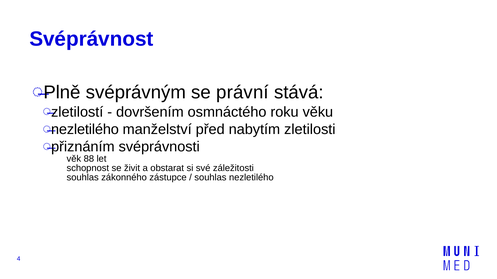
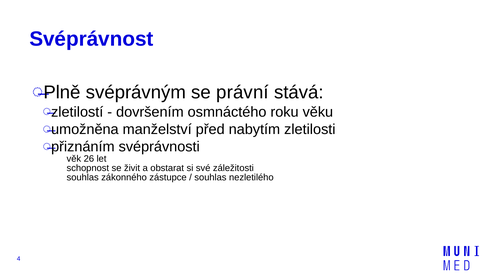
nezletilého: nezletilého -> umožněna (85, 130)
88: 88 -> 26 (89, 159)
